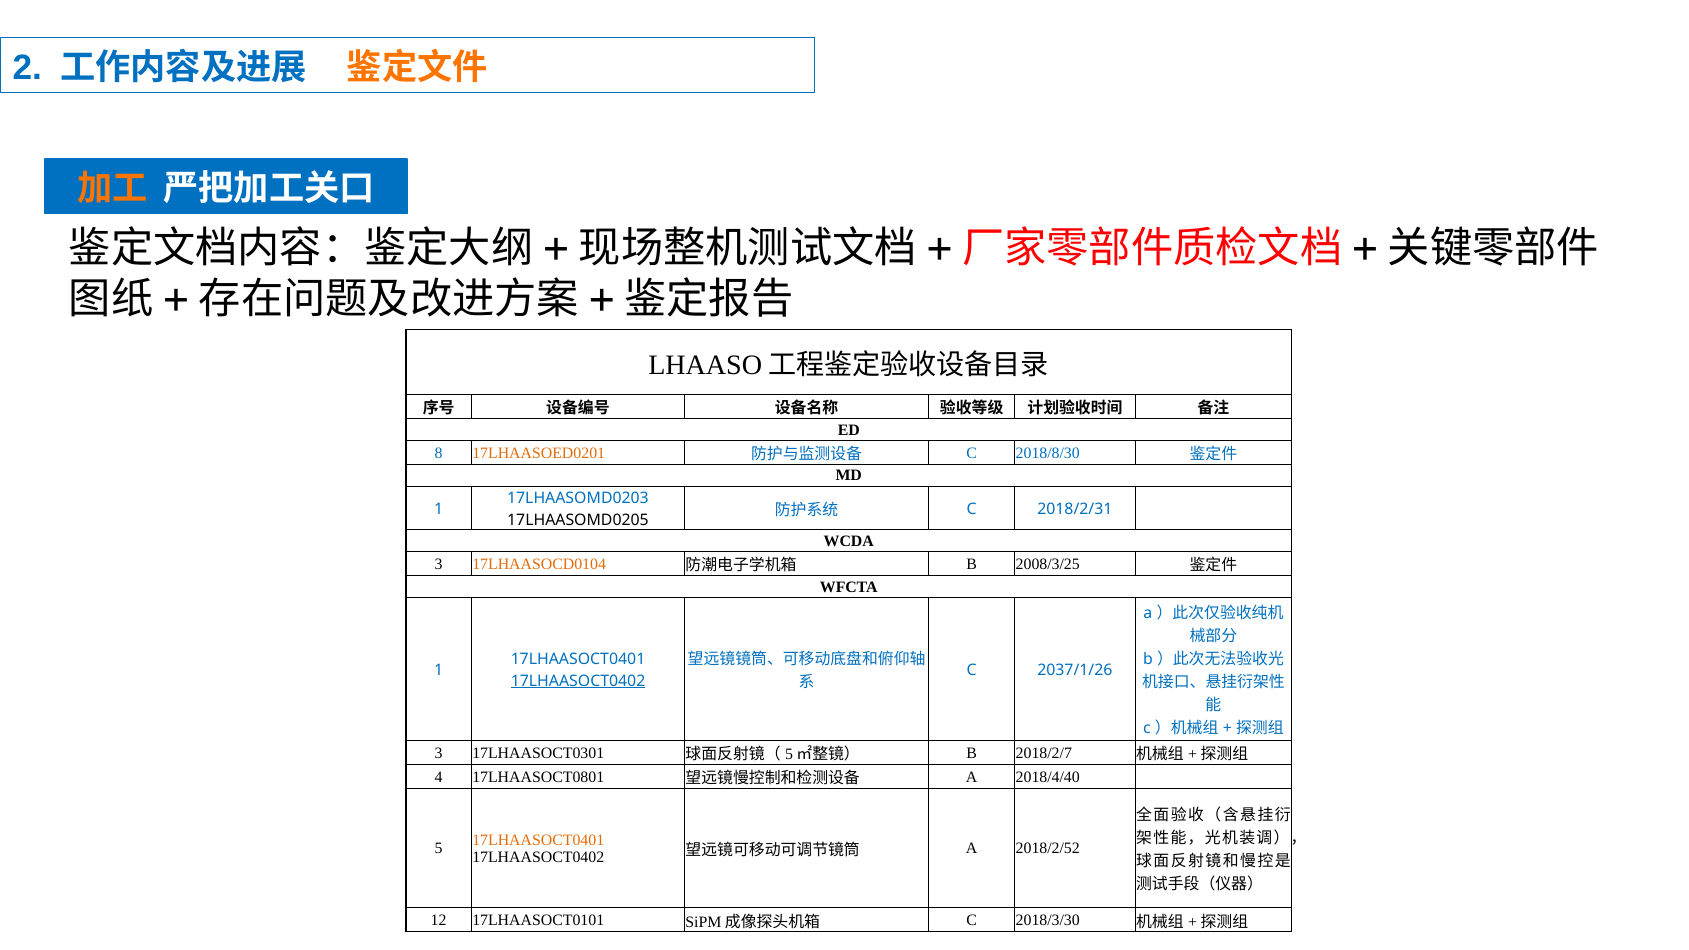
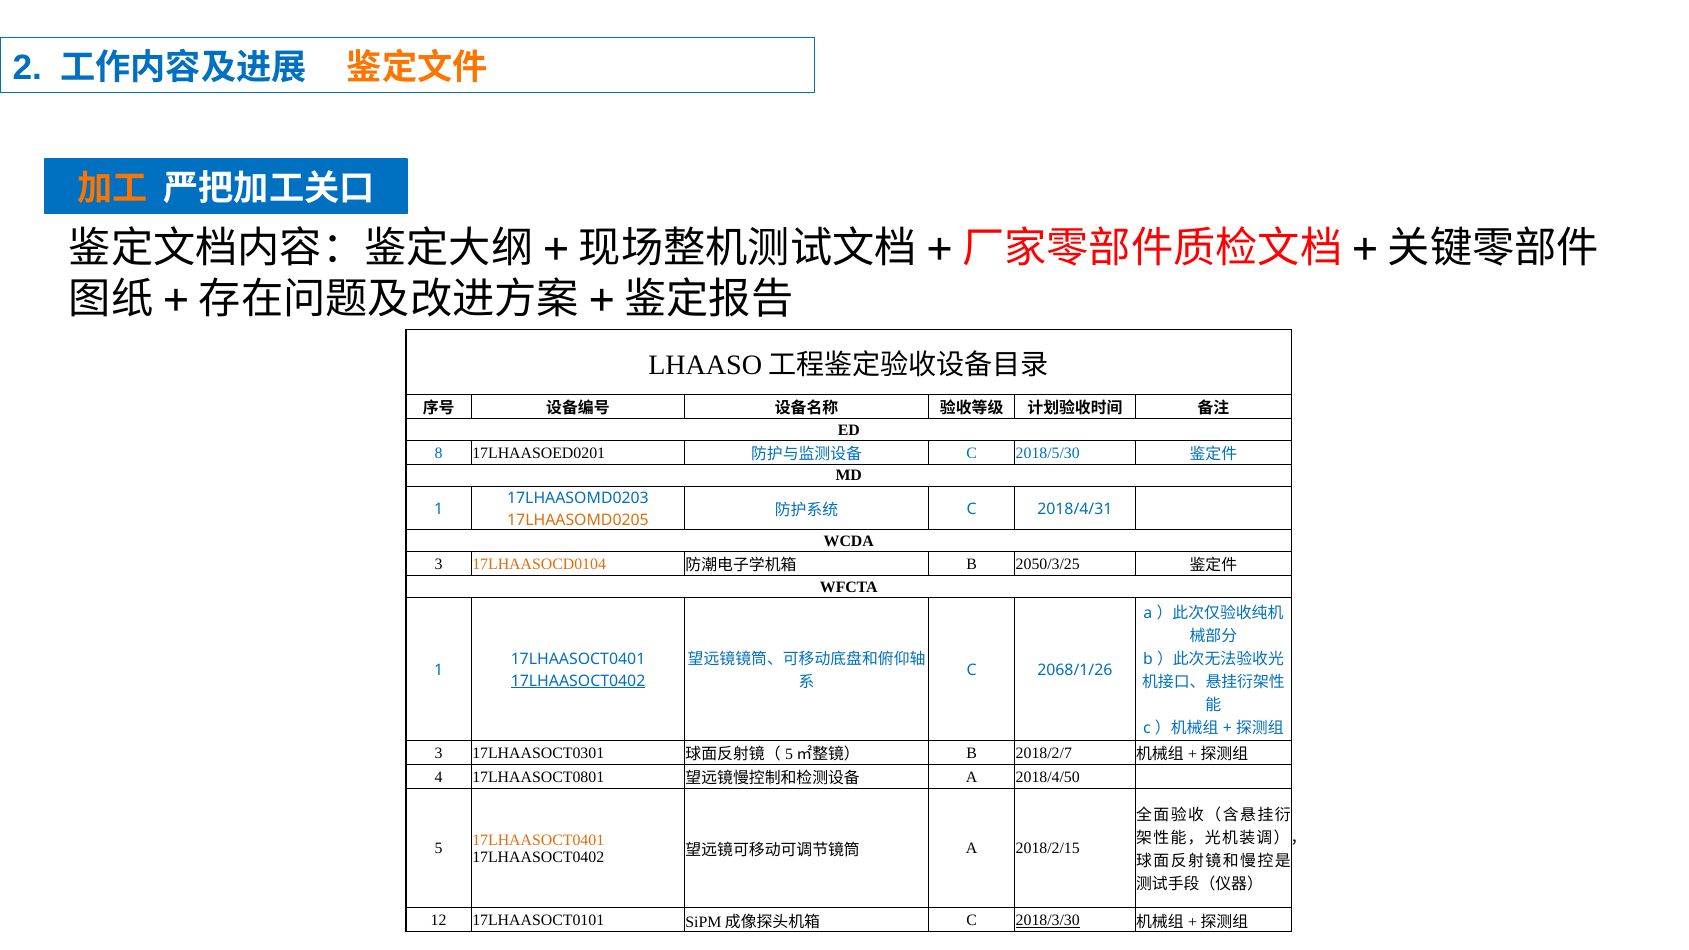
17LHAASOED0201 colour: orange -> black (539, 453)
2018/8/30: 2018/8/30 -> 2018/5/30 (1048, 453)
2018/2/31: 2018/2/31 -> 2018/4/31 (1075, 509)
17LHAASOMD0205 colour: black -> orange (578, 520)
2008/3/25: 2008/3/25 -> 2050/3/25 (1048, 564)
2037/1/26: 2037/1/26 -> 2068/1/26 (1075, 670)
2018/4/40: 2018/4/40 -> 2018/4/50 (1048, 777)
2018/2/52: 2018/2/52 -> 2018/2/15 (1048, 849)
2018/3/30 underline: none -> present (1048, 920)
